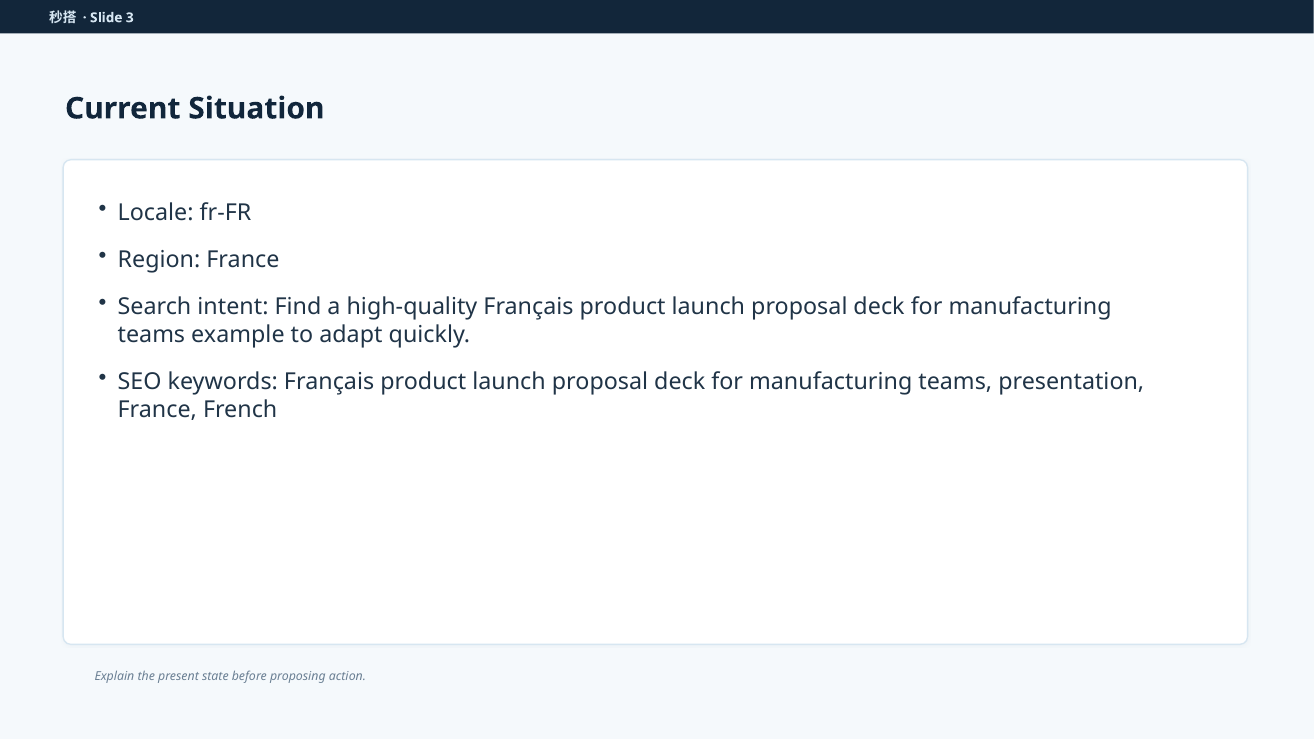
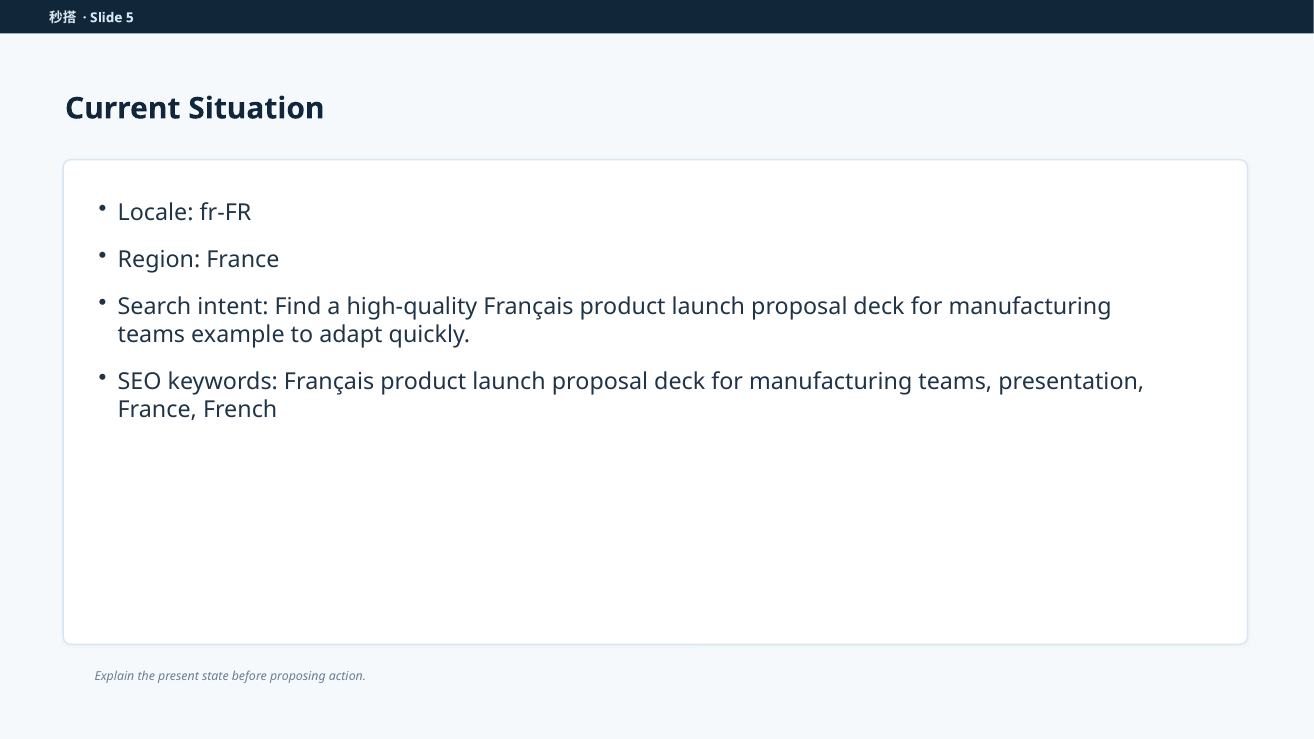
3: 3 -> 5 (130, 18)
